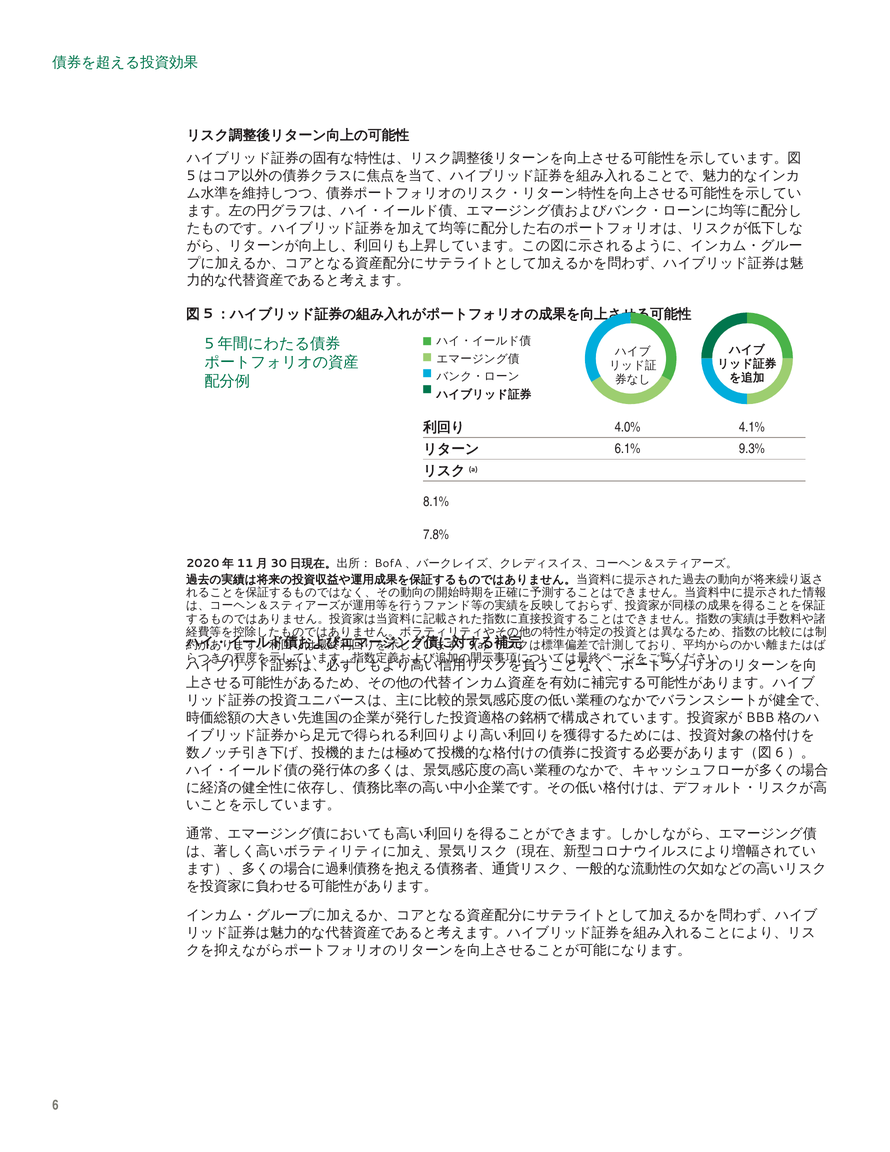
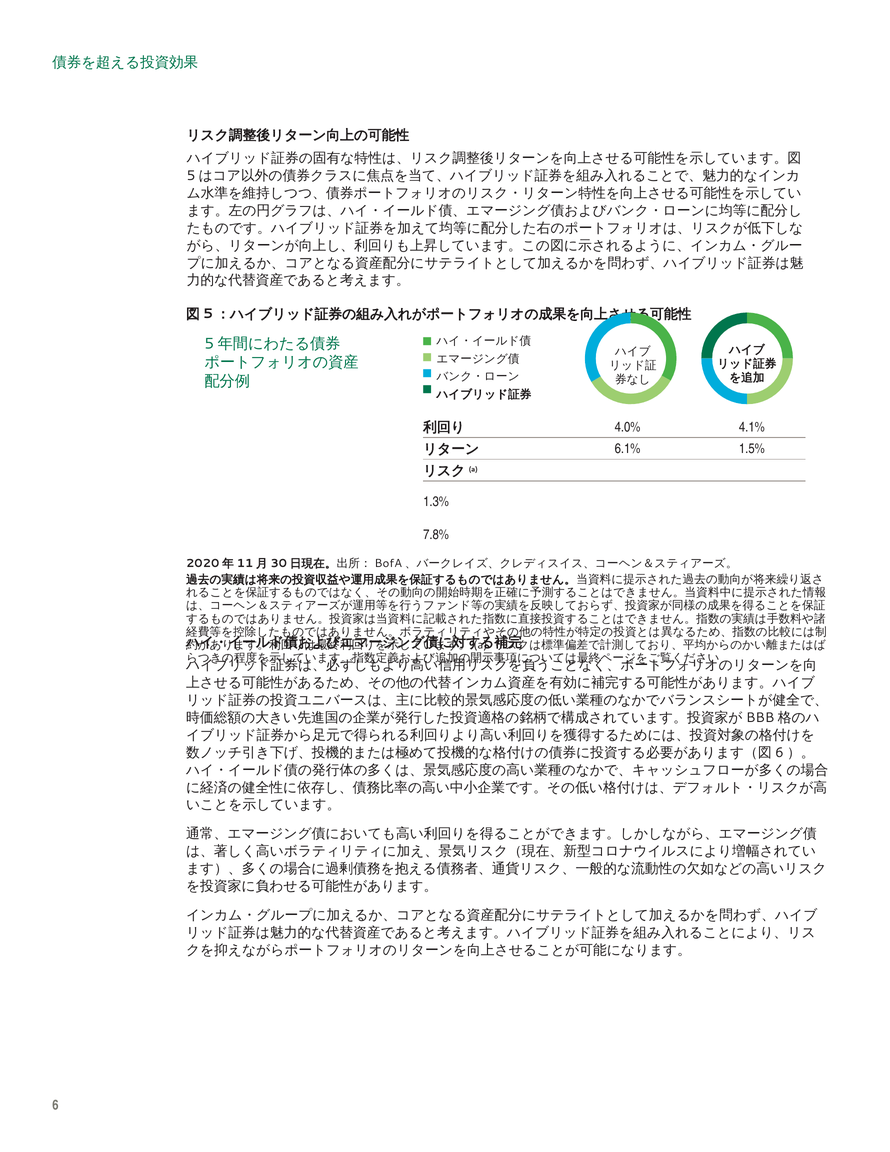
9.3%: 9.3% -> 1.5% (752, 449)
8.1%: 8.1% -> 1.3% (436, 501)
